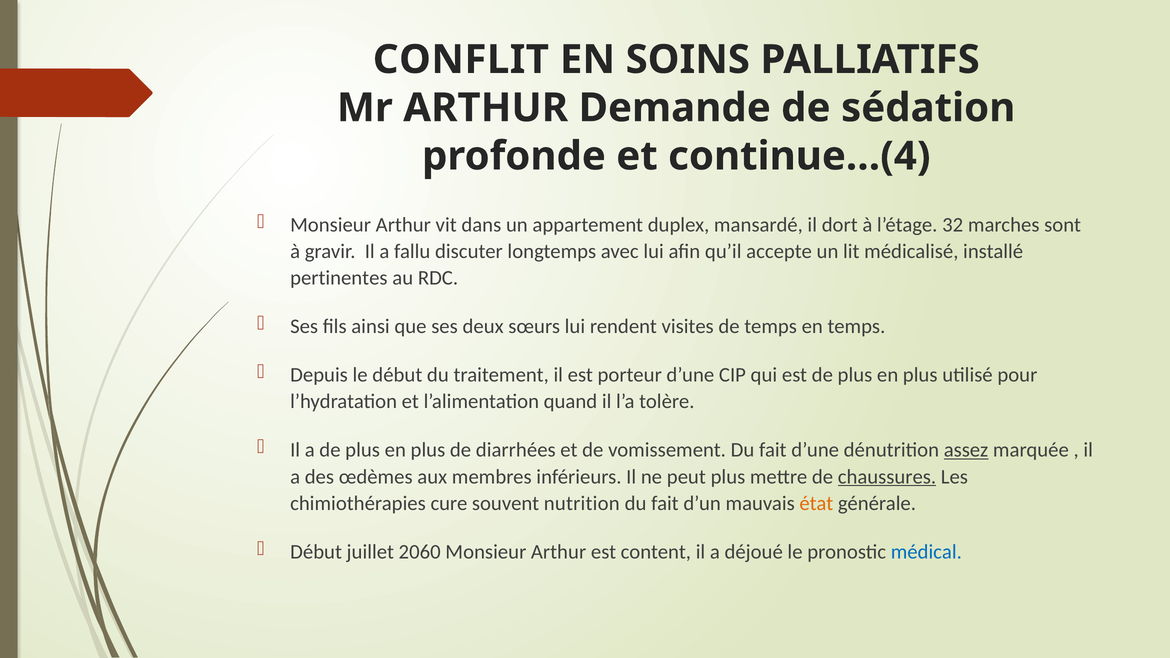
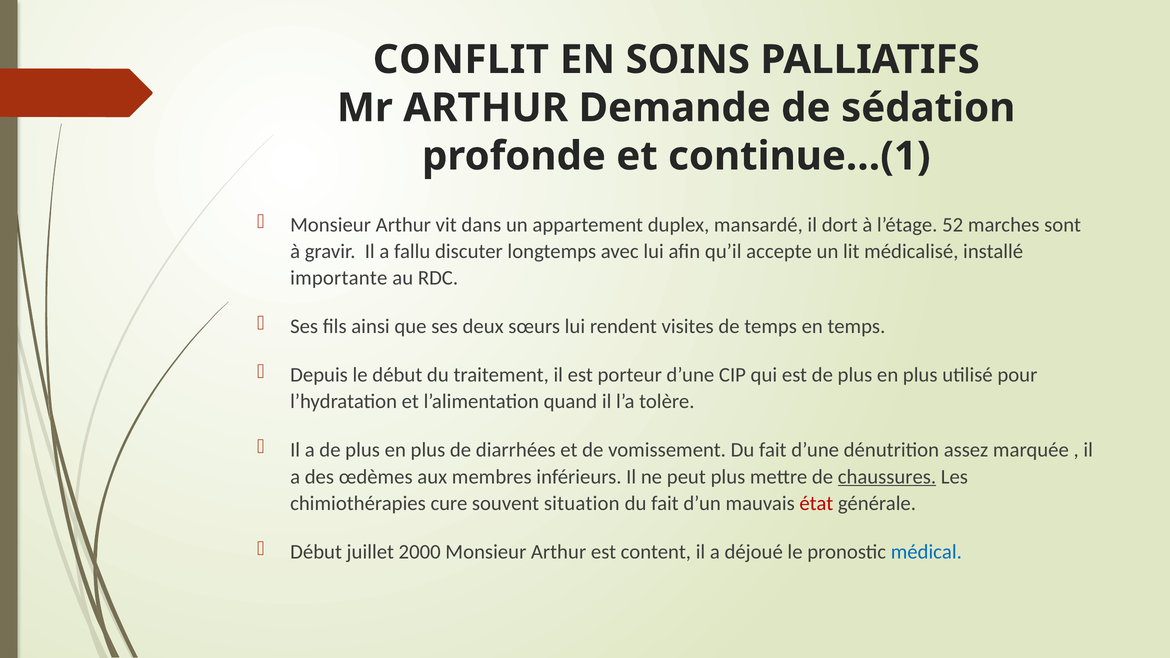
continue…(4: continue…(4 -> continue…(1 (799, 156)
32: 32 -> 52 (953, 225)
pertinentes: pertinentes -> importante (339, 278)
assez underline: present -> none (966, 450)
nutrition: nutrition -> situation (582, 503)
état colour: orange -> red (816, 503)
2060: 2060 -> 2000 (420, 552)
